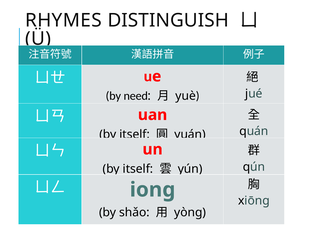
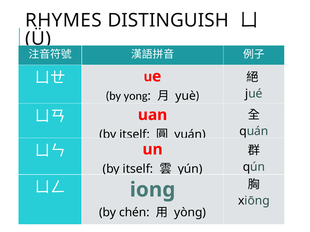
need: need -> yong (136, 96)
shǎo: shǎo -> chén (134, 213)
